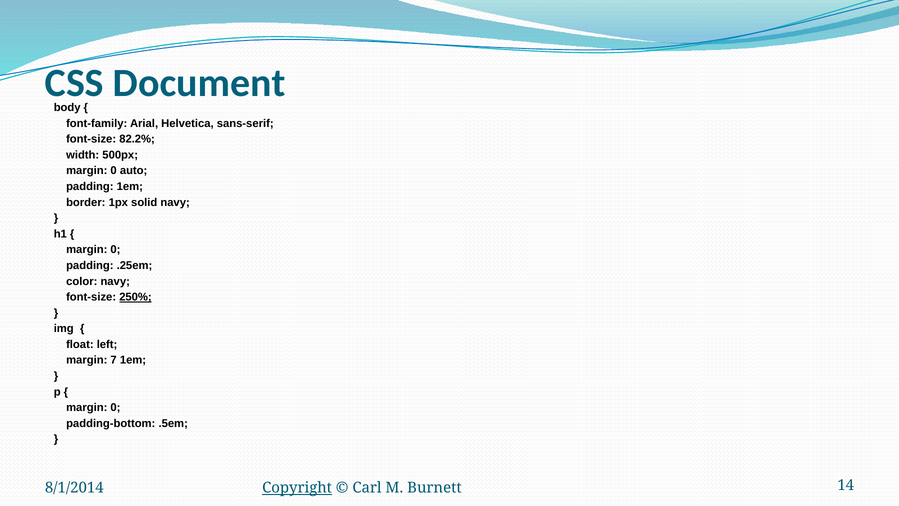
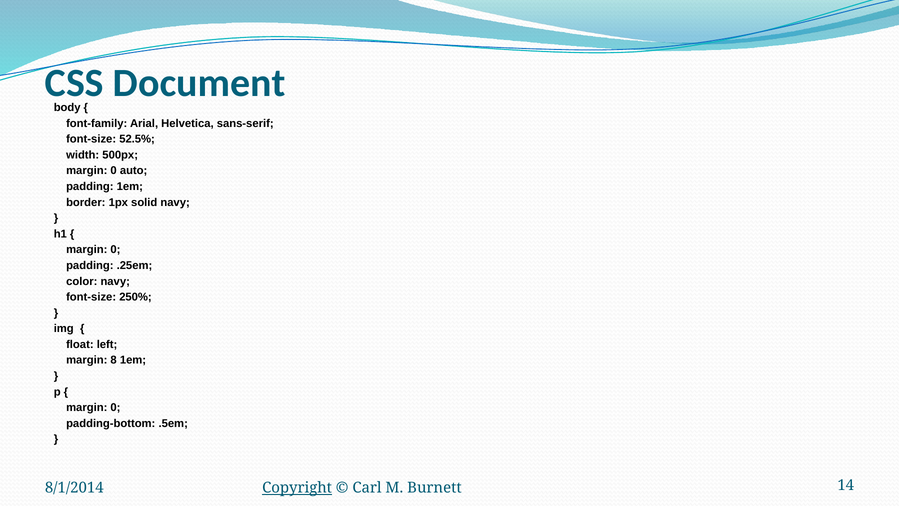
82.2%: 82.2% -> 52.5% (137, 139)
250% underline: present -> none (135, 297)
7: 7 -> 8 (114, 360)
